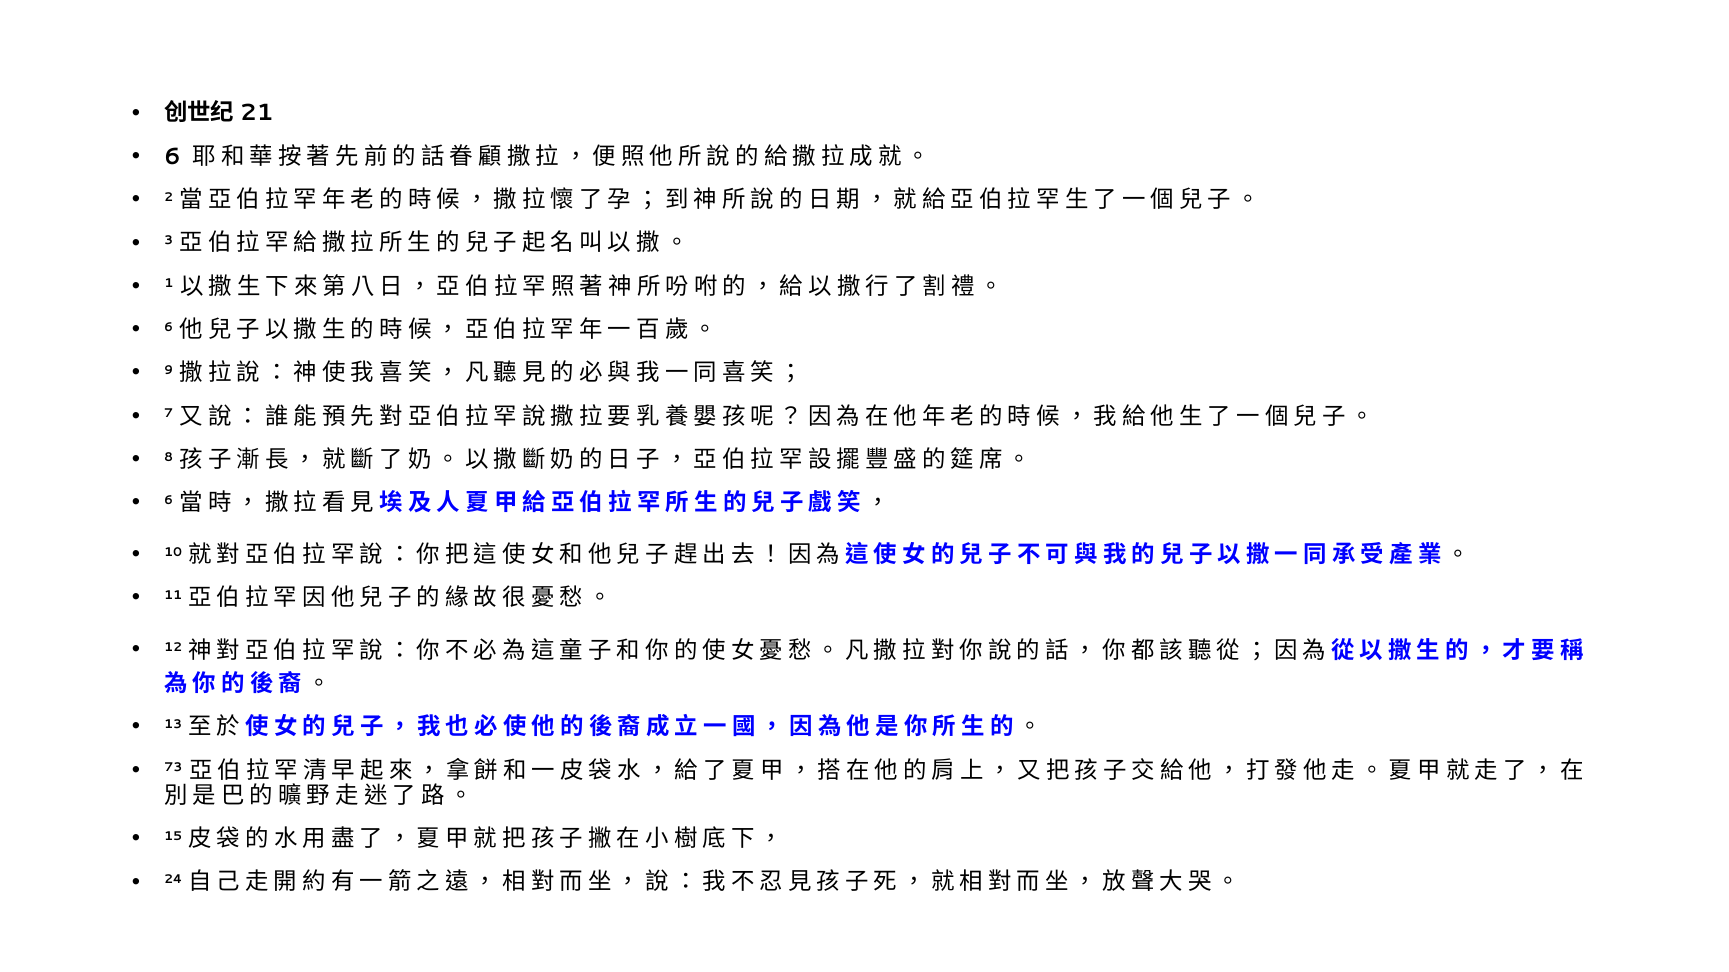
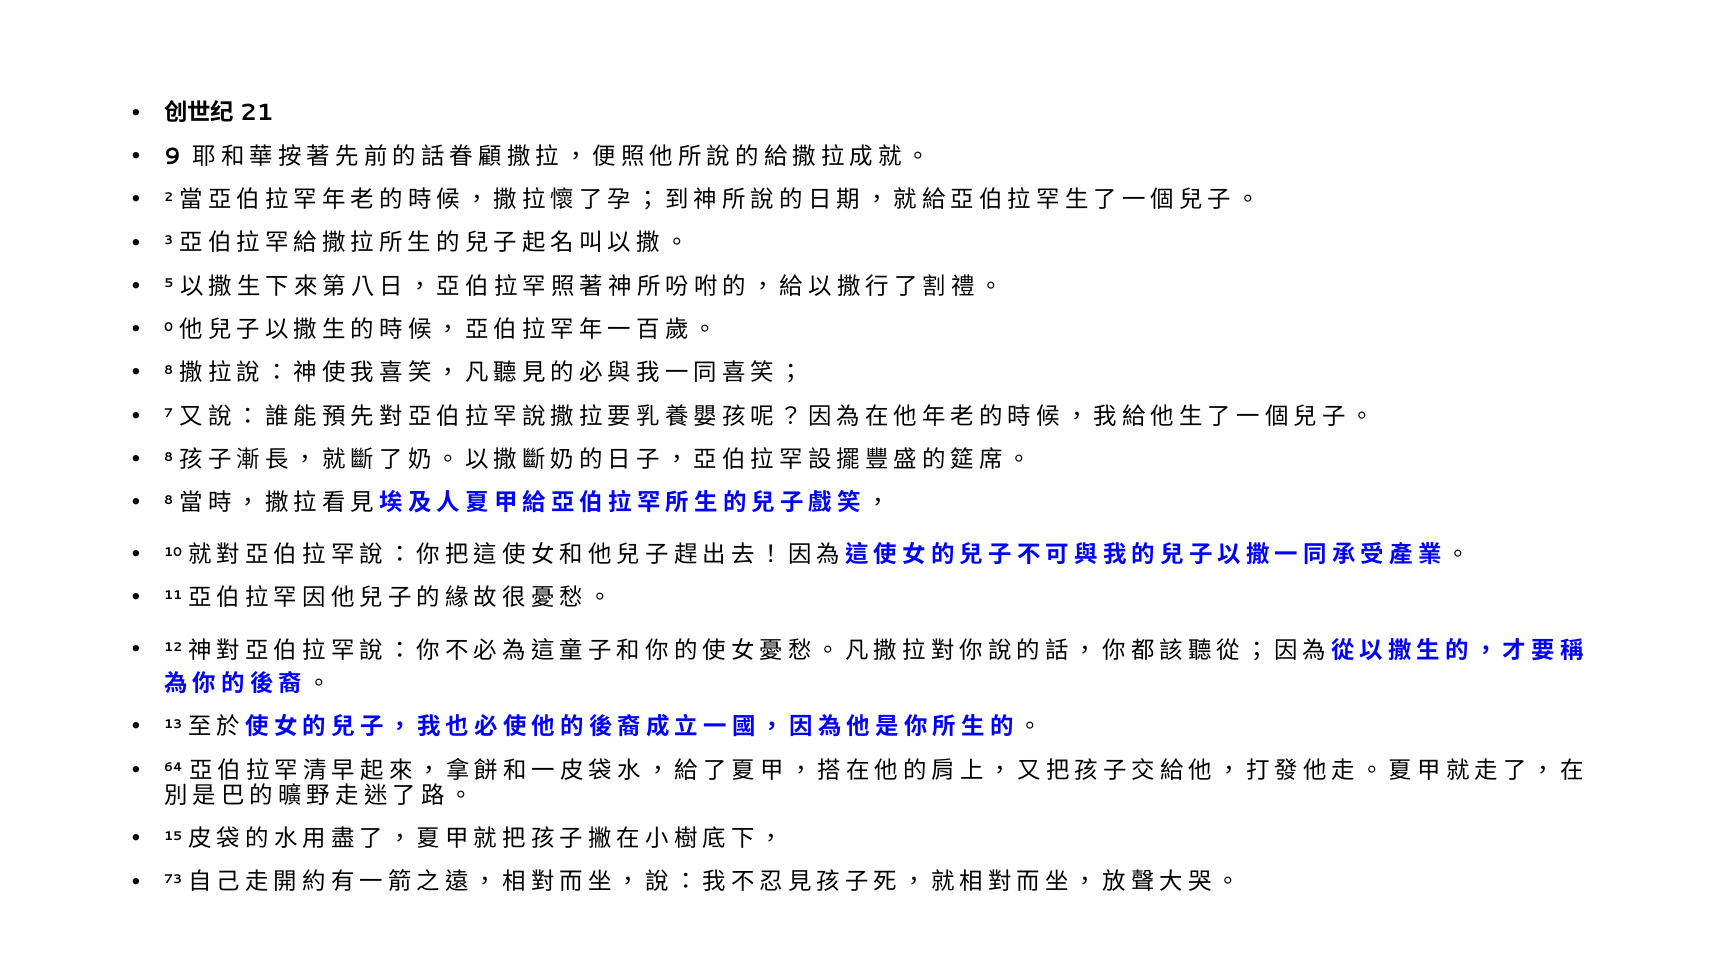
6: 6 -> 9 (173, 157)
1: 1 -> 5 (169, 284)
6: 6 -> 0 (169, 327)
9: 9 -> 8 (169, 371)
6: 6 -> 8 (169, 501)
73: 73 -> 64 (173, 768)
24: 24 -> 73 (173, 880)
